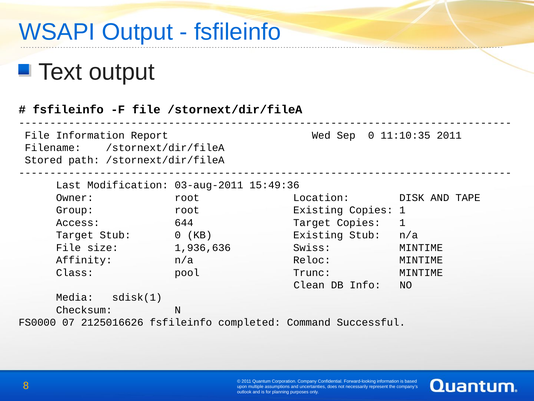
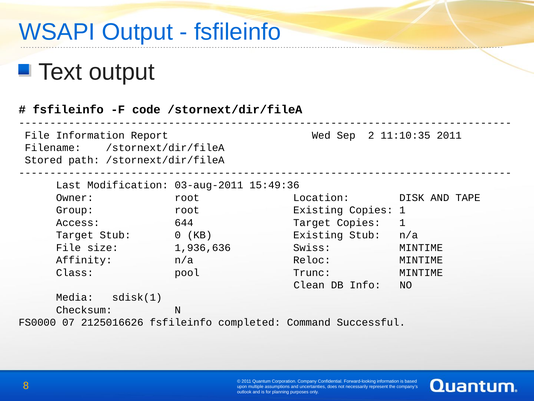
F file: file -> code (146, 109)
Sep 0: 0 -> 2 (371, 135)
